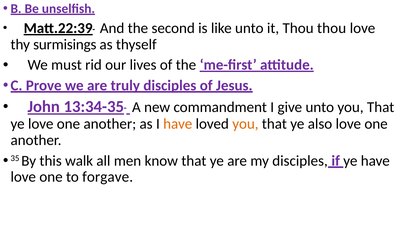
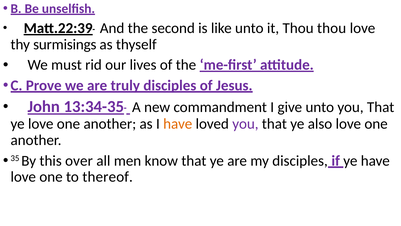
you colour: orange -> purple (245, 124)
walk: walk -> over (79, 160)
forgave: forgave -> thereof (108, 177)
